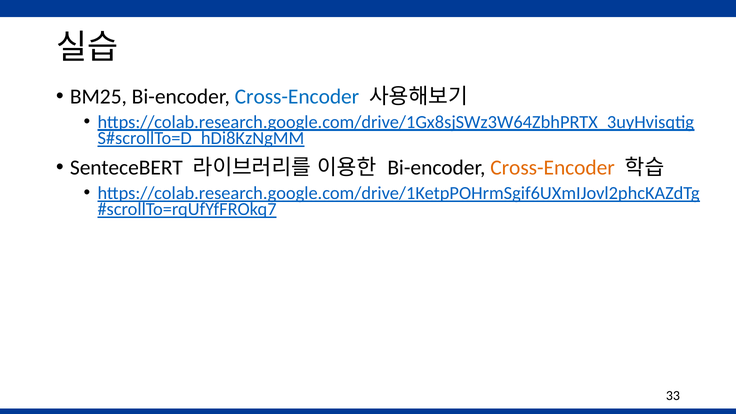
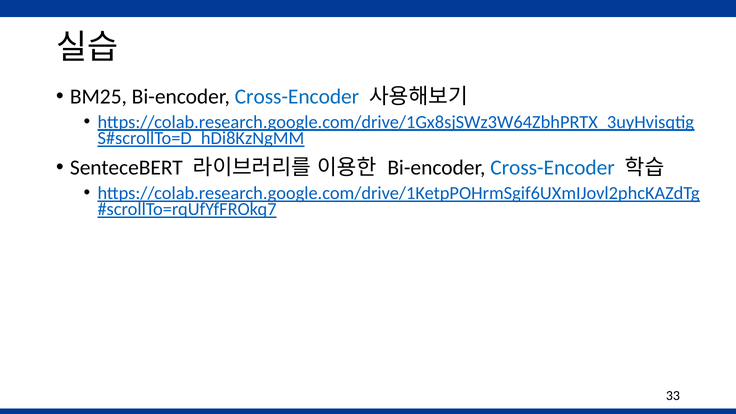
Cross-Encoder colour: orange -> blue (553, 168)
